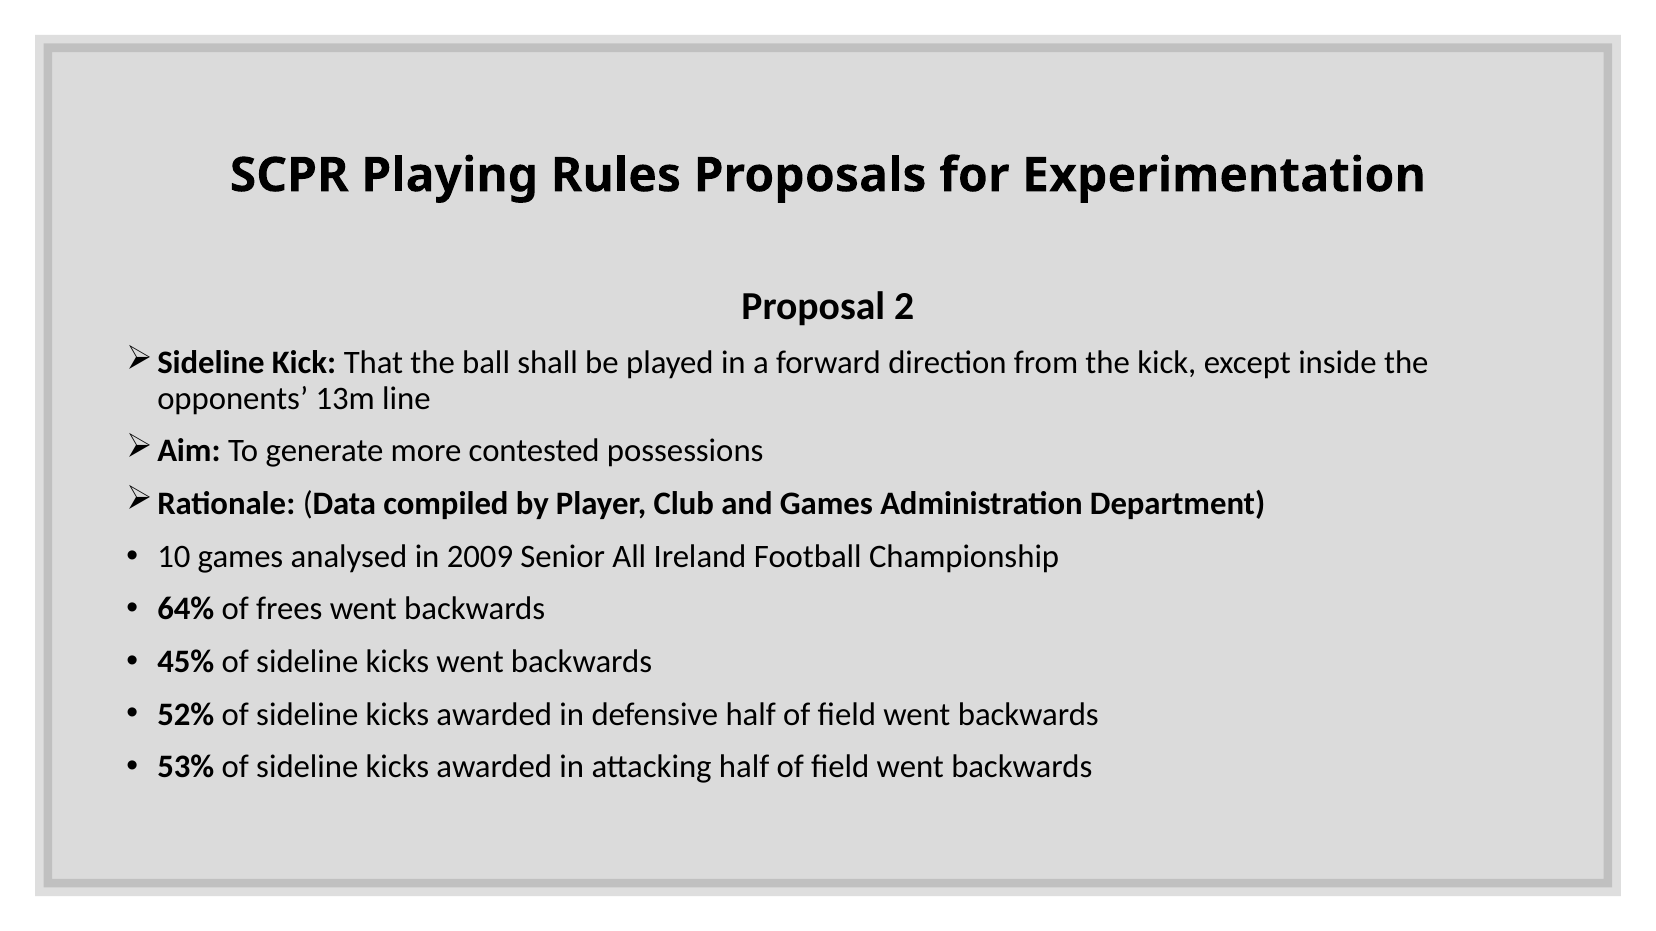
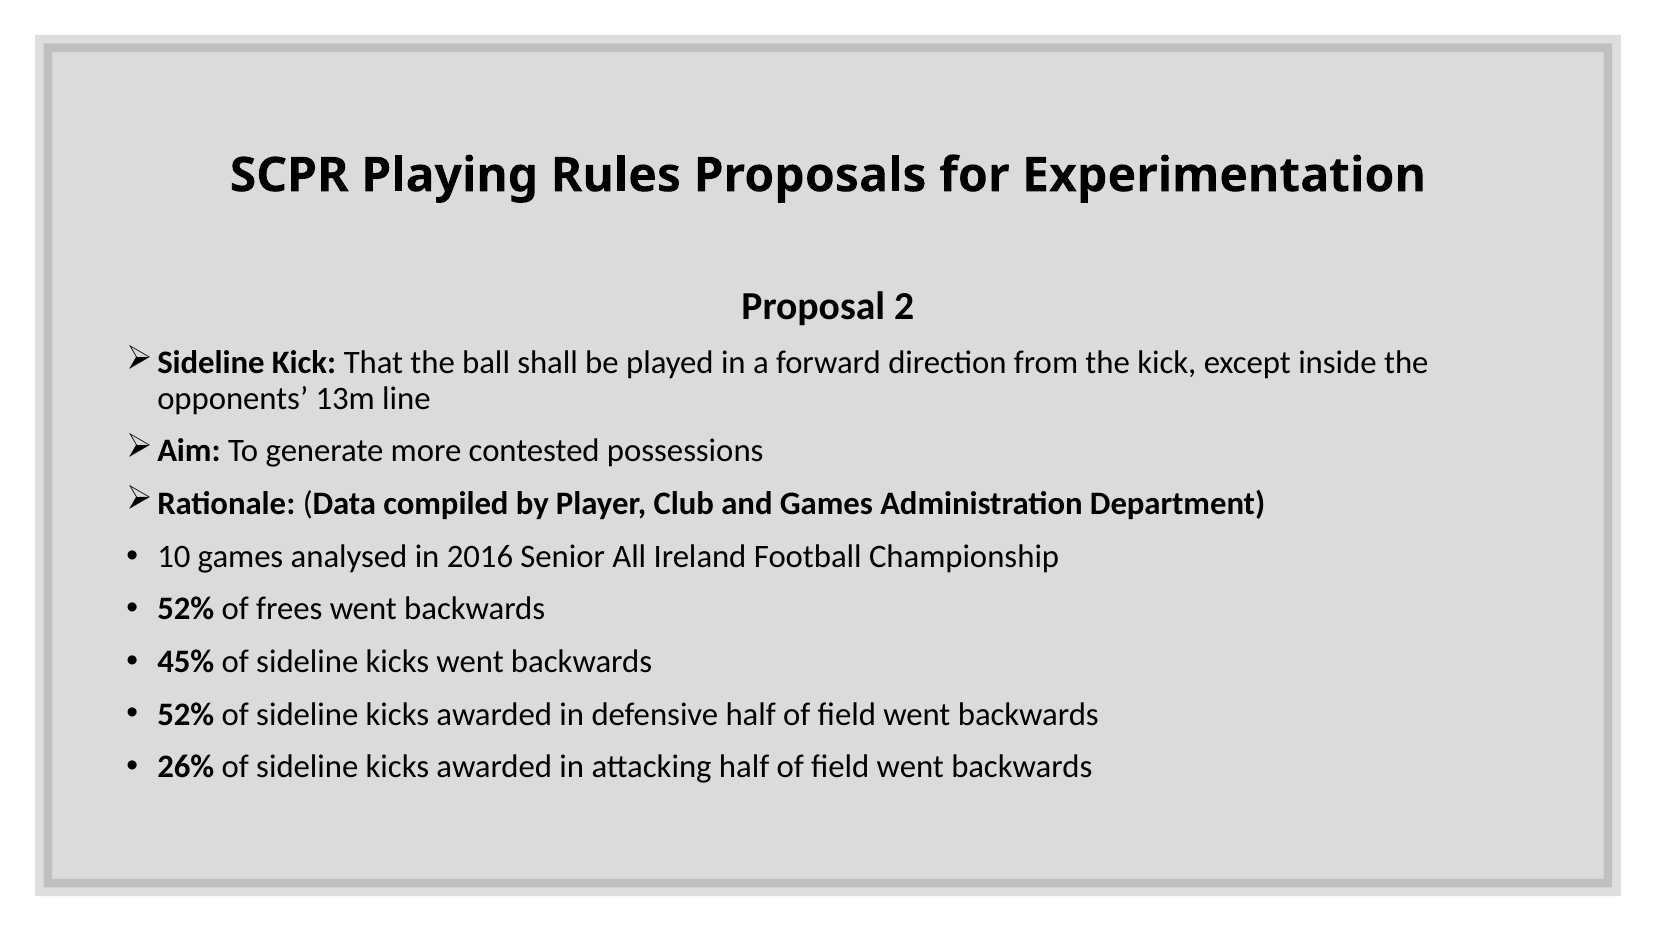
2009: 2009 -> 2016 (480, 557)
64%: 64% -> 52% (186, 609)
53%: 53% -> 26% (186, 767)
